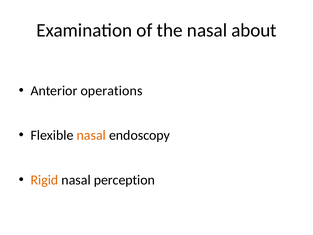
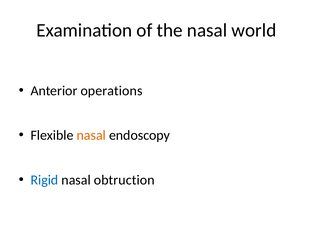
about: about -> world (254, 30)
Rigid colour: orange -> blue (44, 180)
perception: perception -> obtruction (124, 180)
